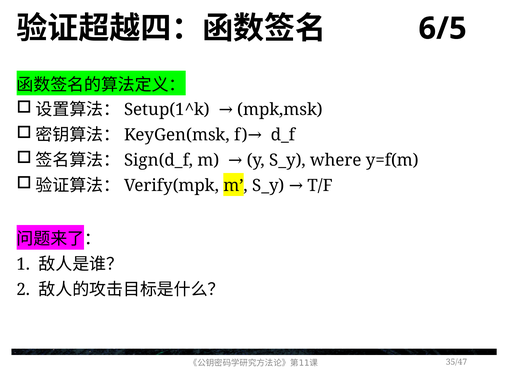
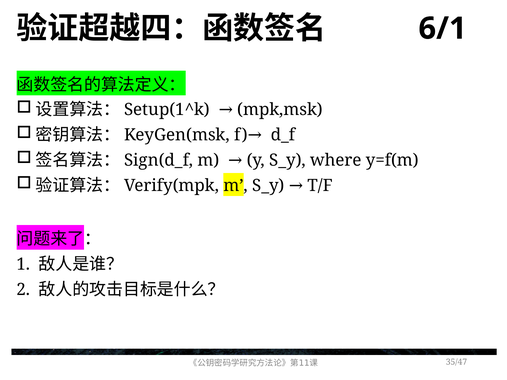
6/5: 6/5 -> 6/1 (443, 29)
